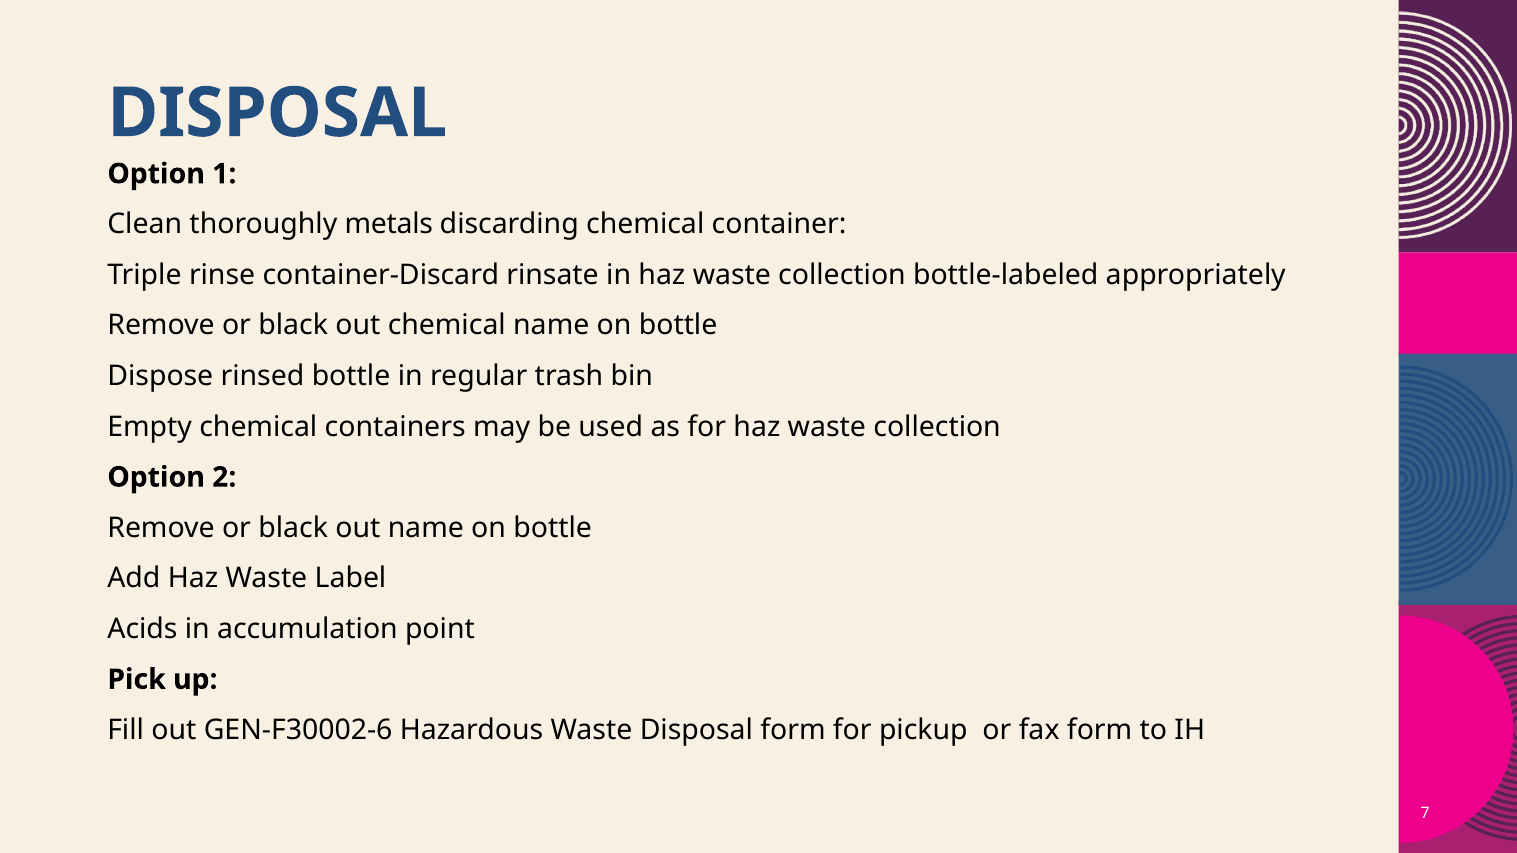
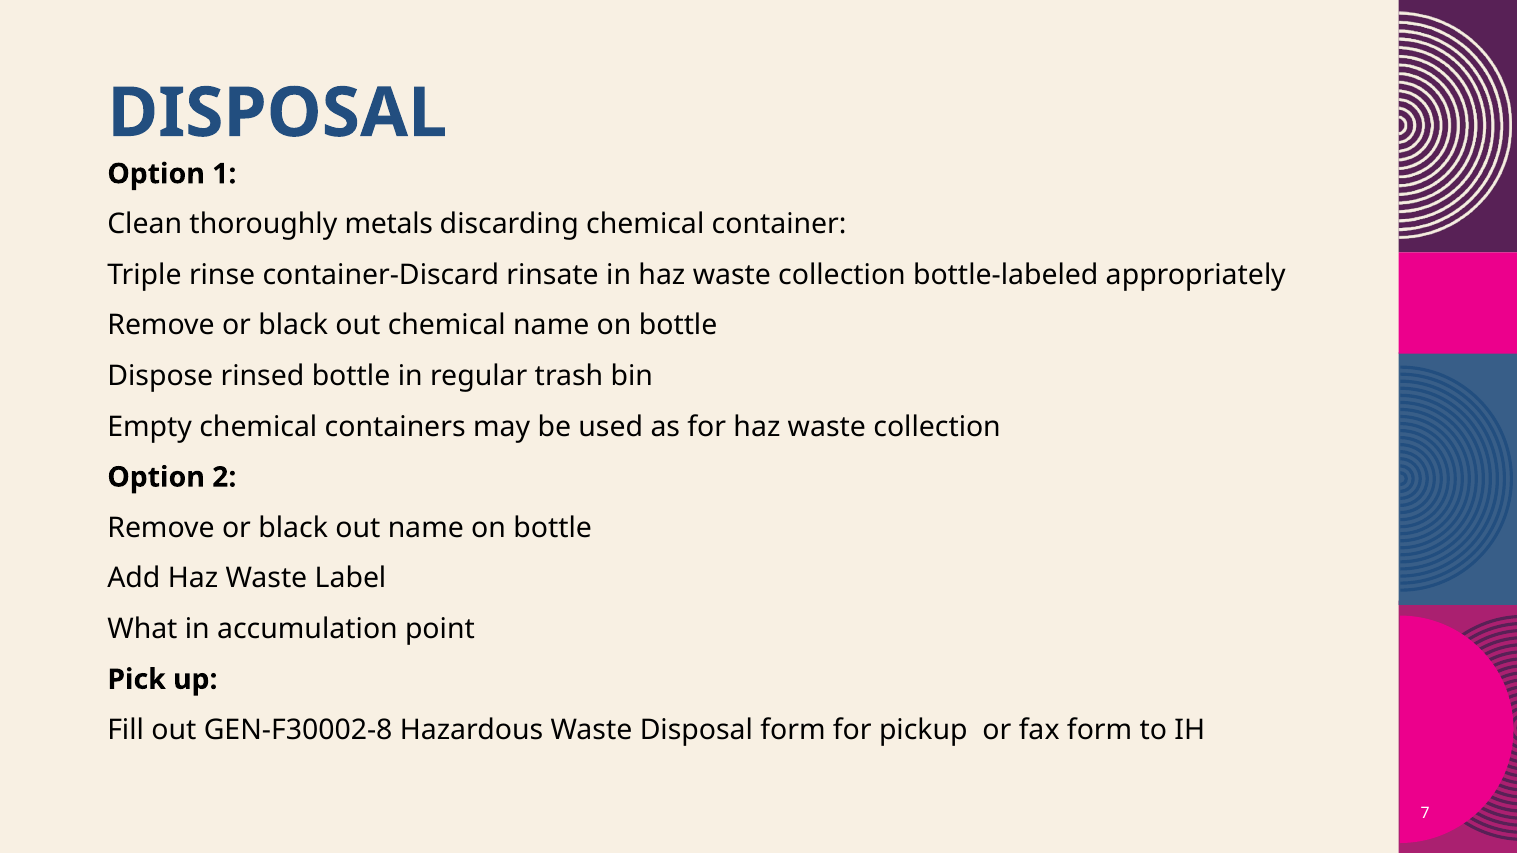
Acids: Acids -> What (142, 629)
GEN-F30002-6: GEN-F30002-6 -> GEN-F30002-8 (298, 730)
